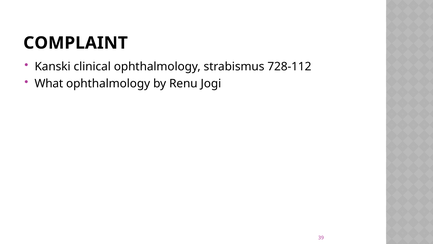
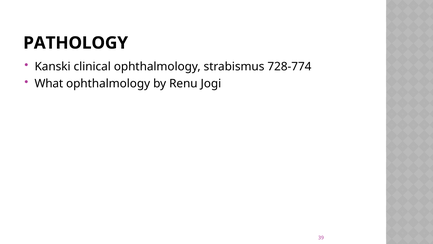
COMPLAINT: COMPLAINT -> PATHOLOGY (76, 43)
728-112: 728-112 -> 728-774 (289, 67)
